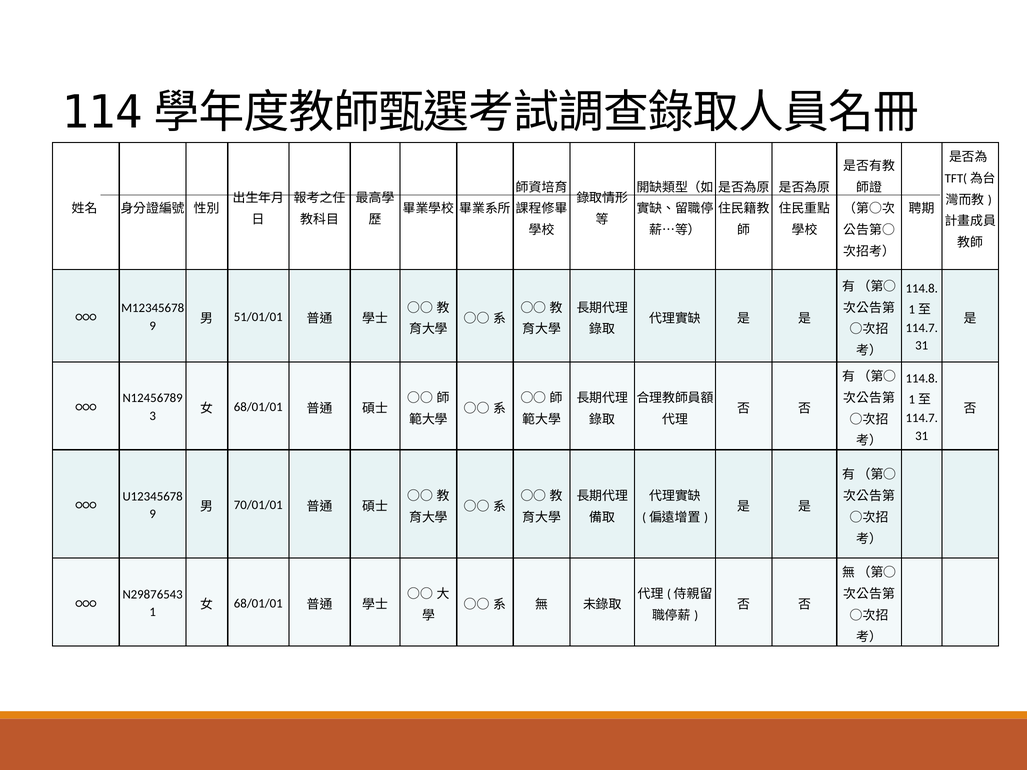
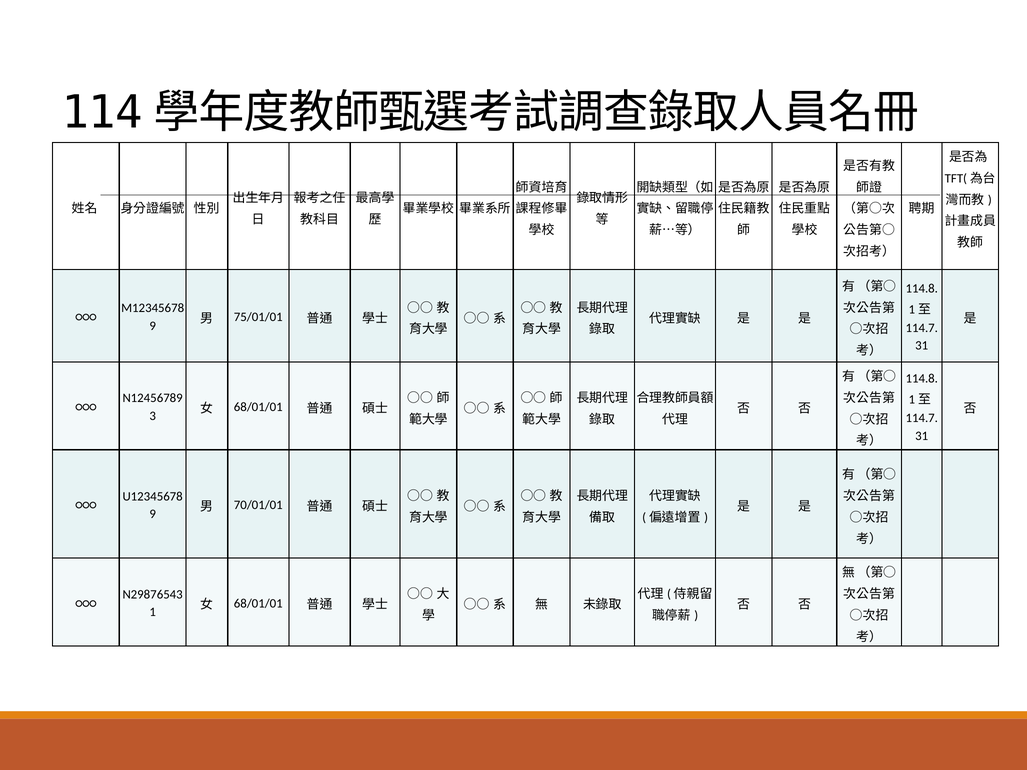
51/01/01: 51/01/01 -> 75/01/01 (258, 317)
